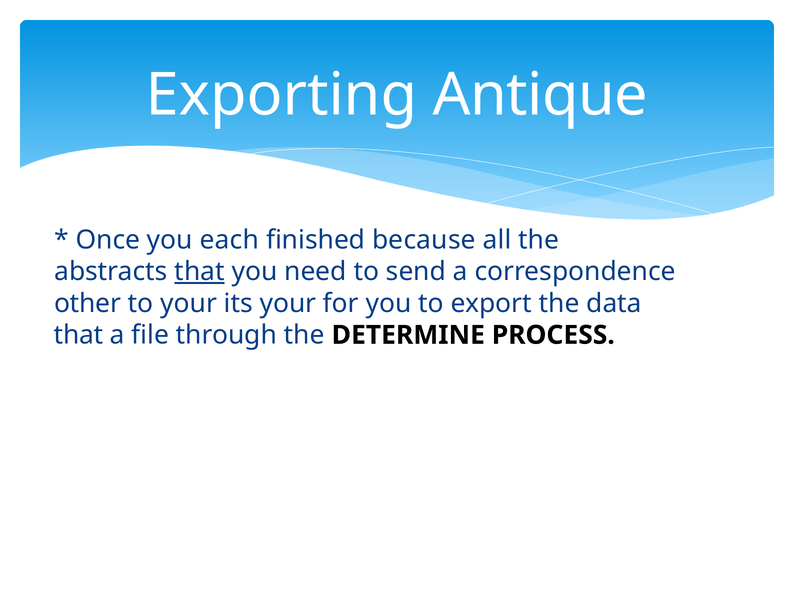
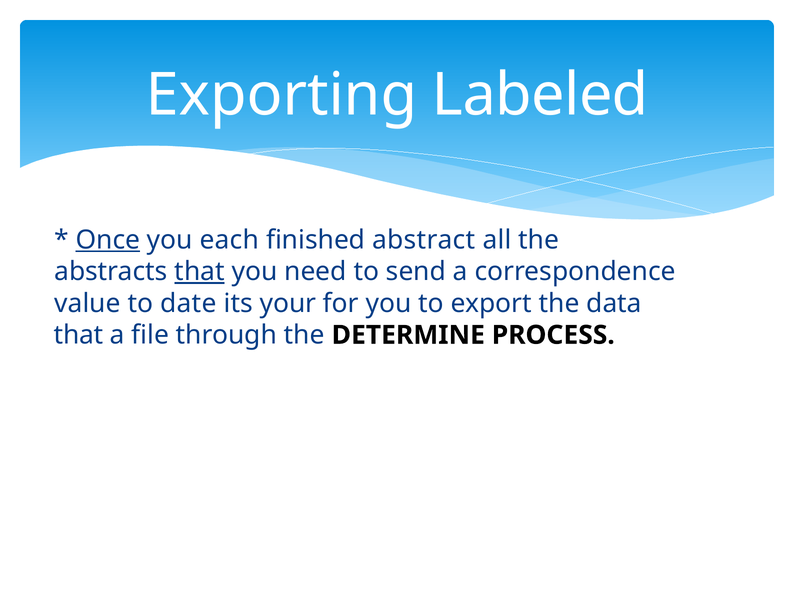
Antique: Antique -> Labeled (540, 95)
Once underline: none -> present (108, 240)
because: because -> abstract (424, 240)
other: other -> value (87, 303)
to your: your -> date (188, 303)
